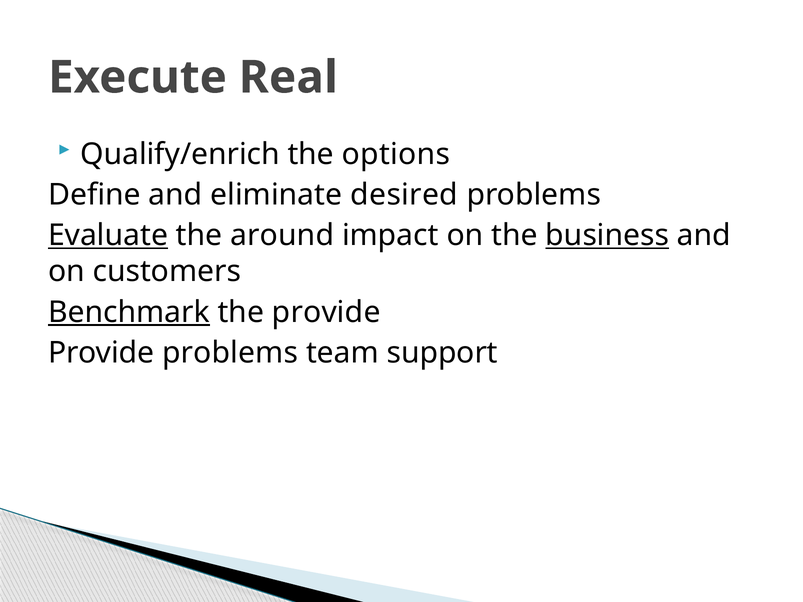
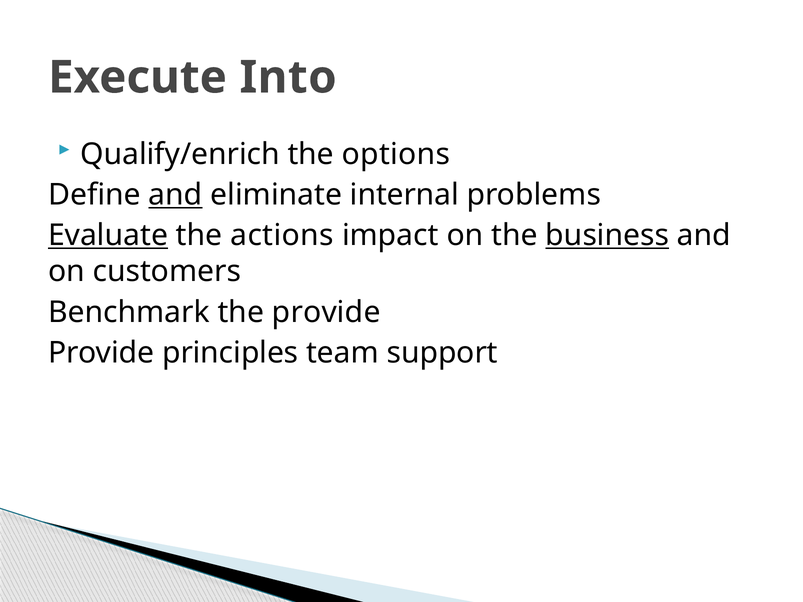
Real: Real -> Into (288, 77)
and underline: none -> present (175, 195)
desired: desired -> internal (404, 195)
around: around -> actions (282, 235)
Benchmark underline: present -> none (129, 312)
Provide problems: problems -> principles (230, 353)
